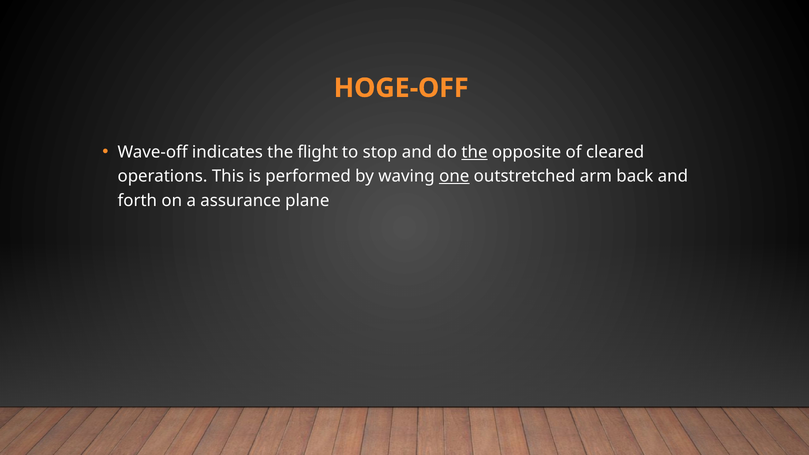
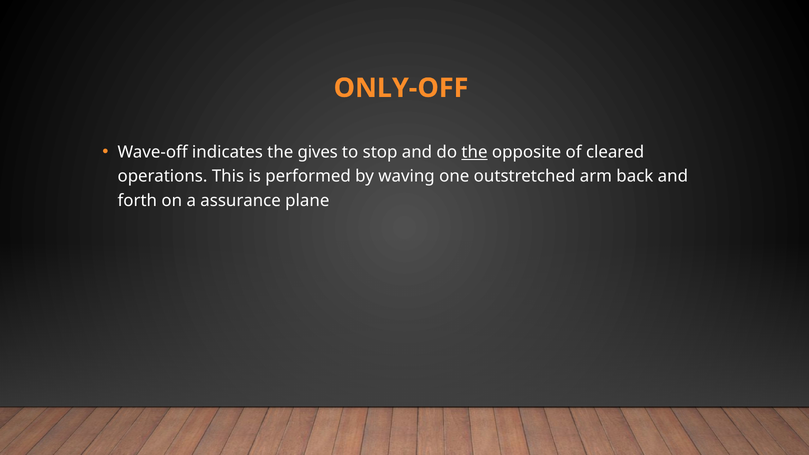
HOGE-OFF: HOGE-OFF -> ONLY-OFF (401, 88)
flight: flight -> gives (318, 152)
one underline: present -> none (454, 176)
